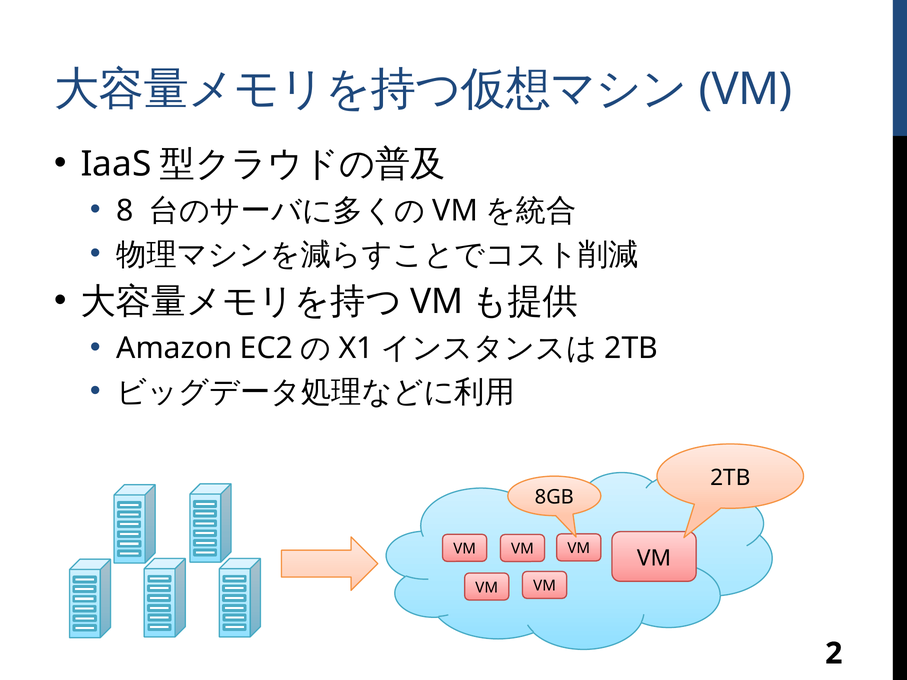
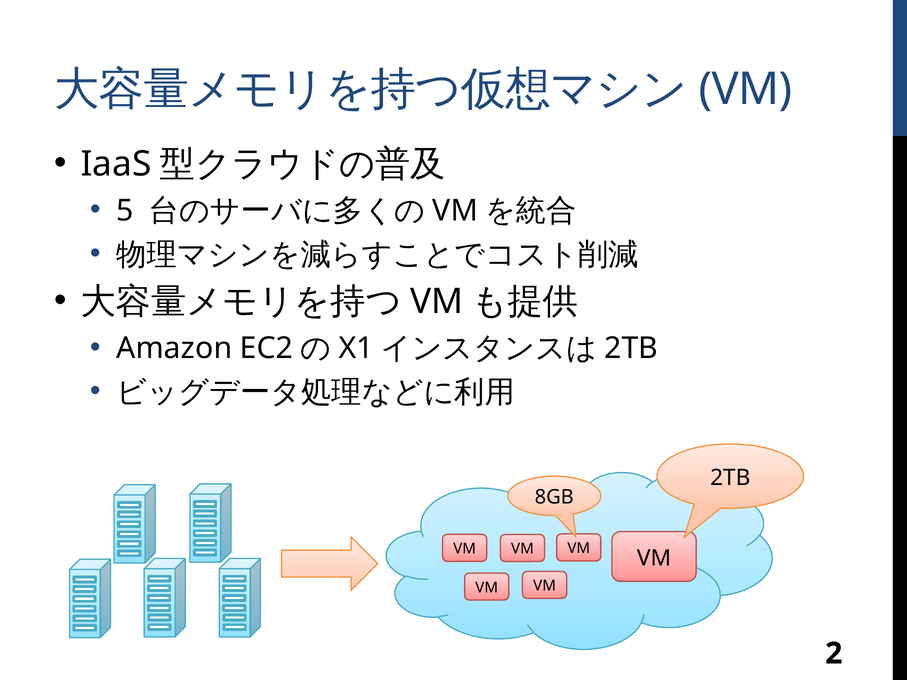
8: 8 -> 5 (125, 211)
